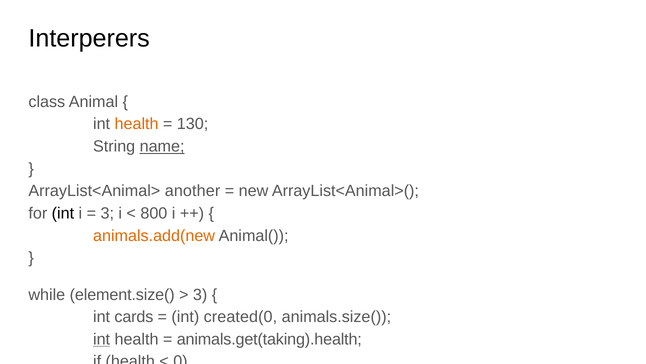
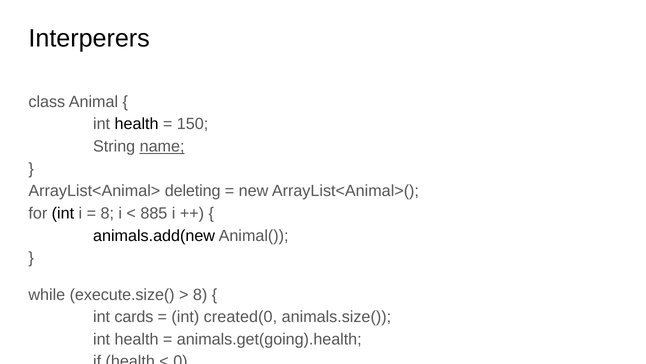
health colour: orange -> black (137, 124)
130: 130 -> 150 (193, 124)
another: another -> deleting (193, 191)
3: 3 -> 8 (107, 213)
800: 800 -> 885 (154, 213)
animals.add(new colour: orange -> black (154, 235)
element.size(: element.size( -> execute.size( (122, 294)
3: 3 -> 8 (200, 294)
int underline: present -> none (102, 339)
animals.get(taking).health: animals.get(taking).health -> animals.get(going).health (269, 339)
